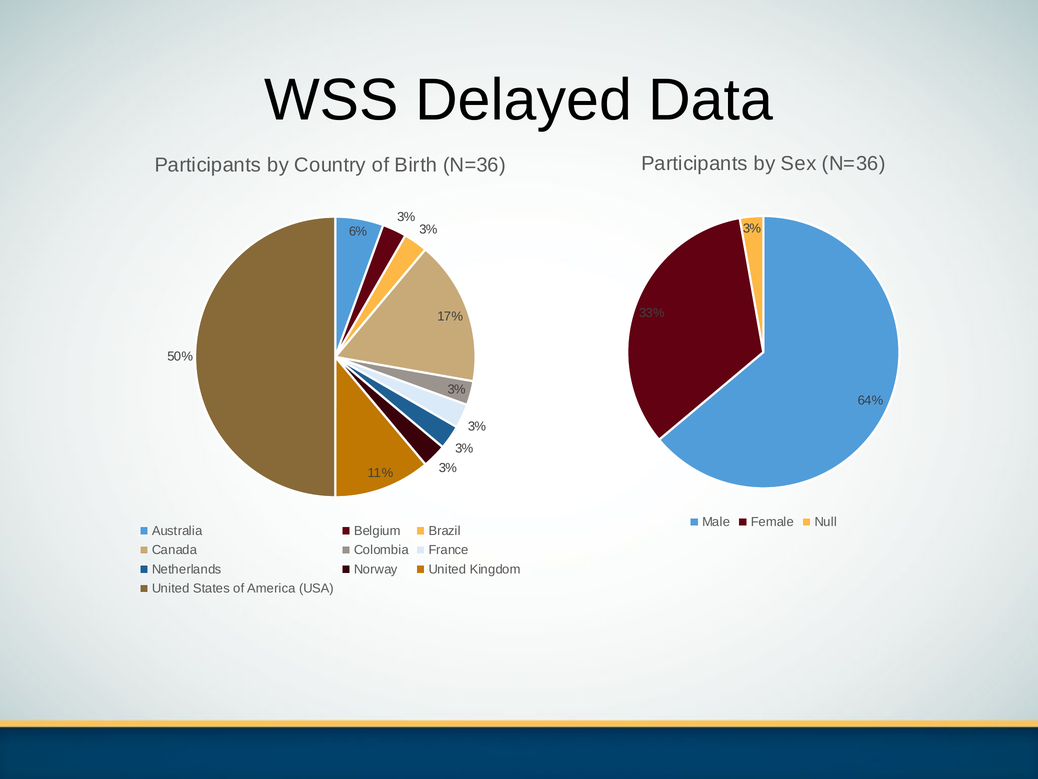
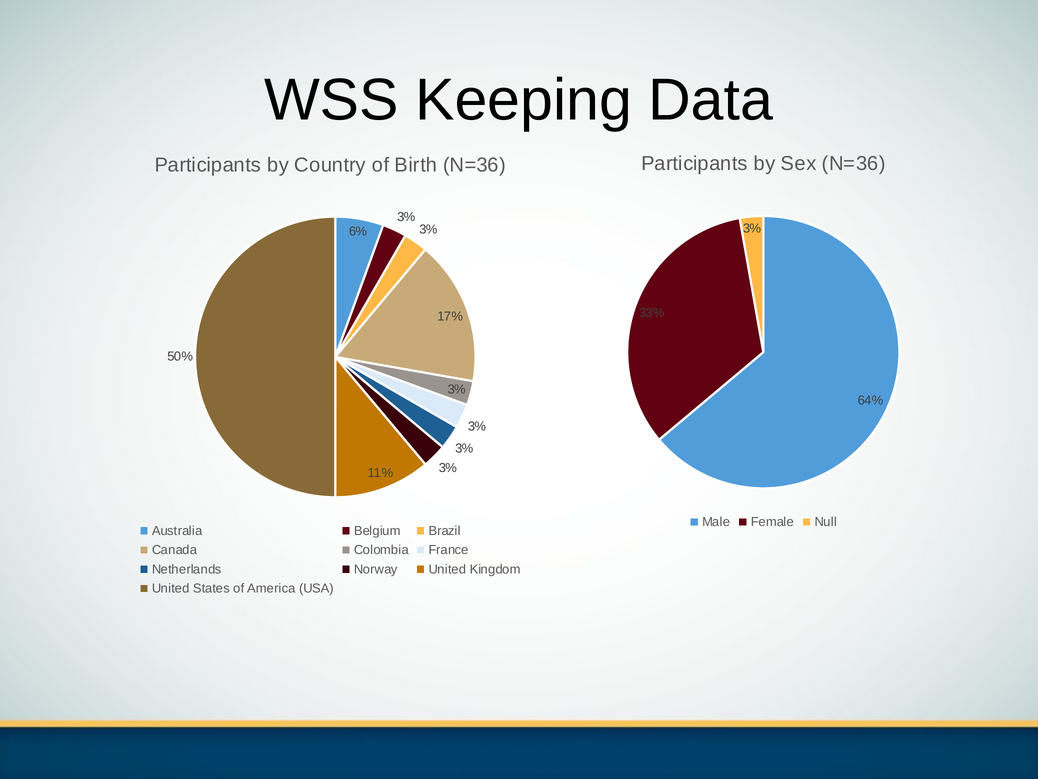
Delayed: Delayed -> Keeping (524, 100)
